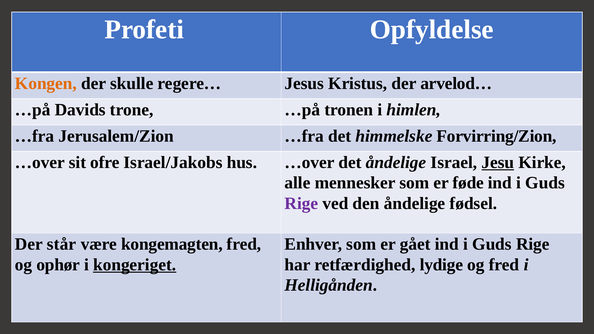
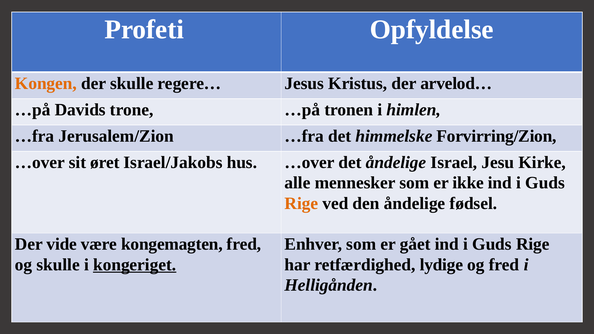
ofre: ofre -> øret (105, 162)
Jesu underline: present -> none (498, 162)
føde: føde -> ikke (468, 183)
Rige colour: purple -> orange (301, 203)
står: står -> vide (62, 244)
og ophør: ophør -> skulle (58, 265)
